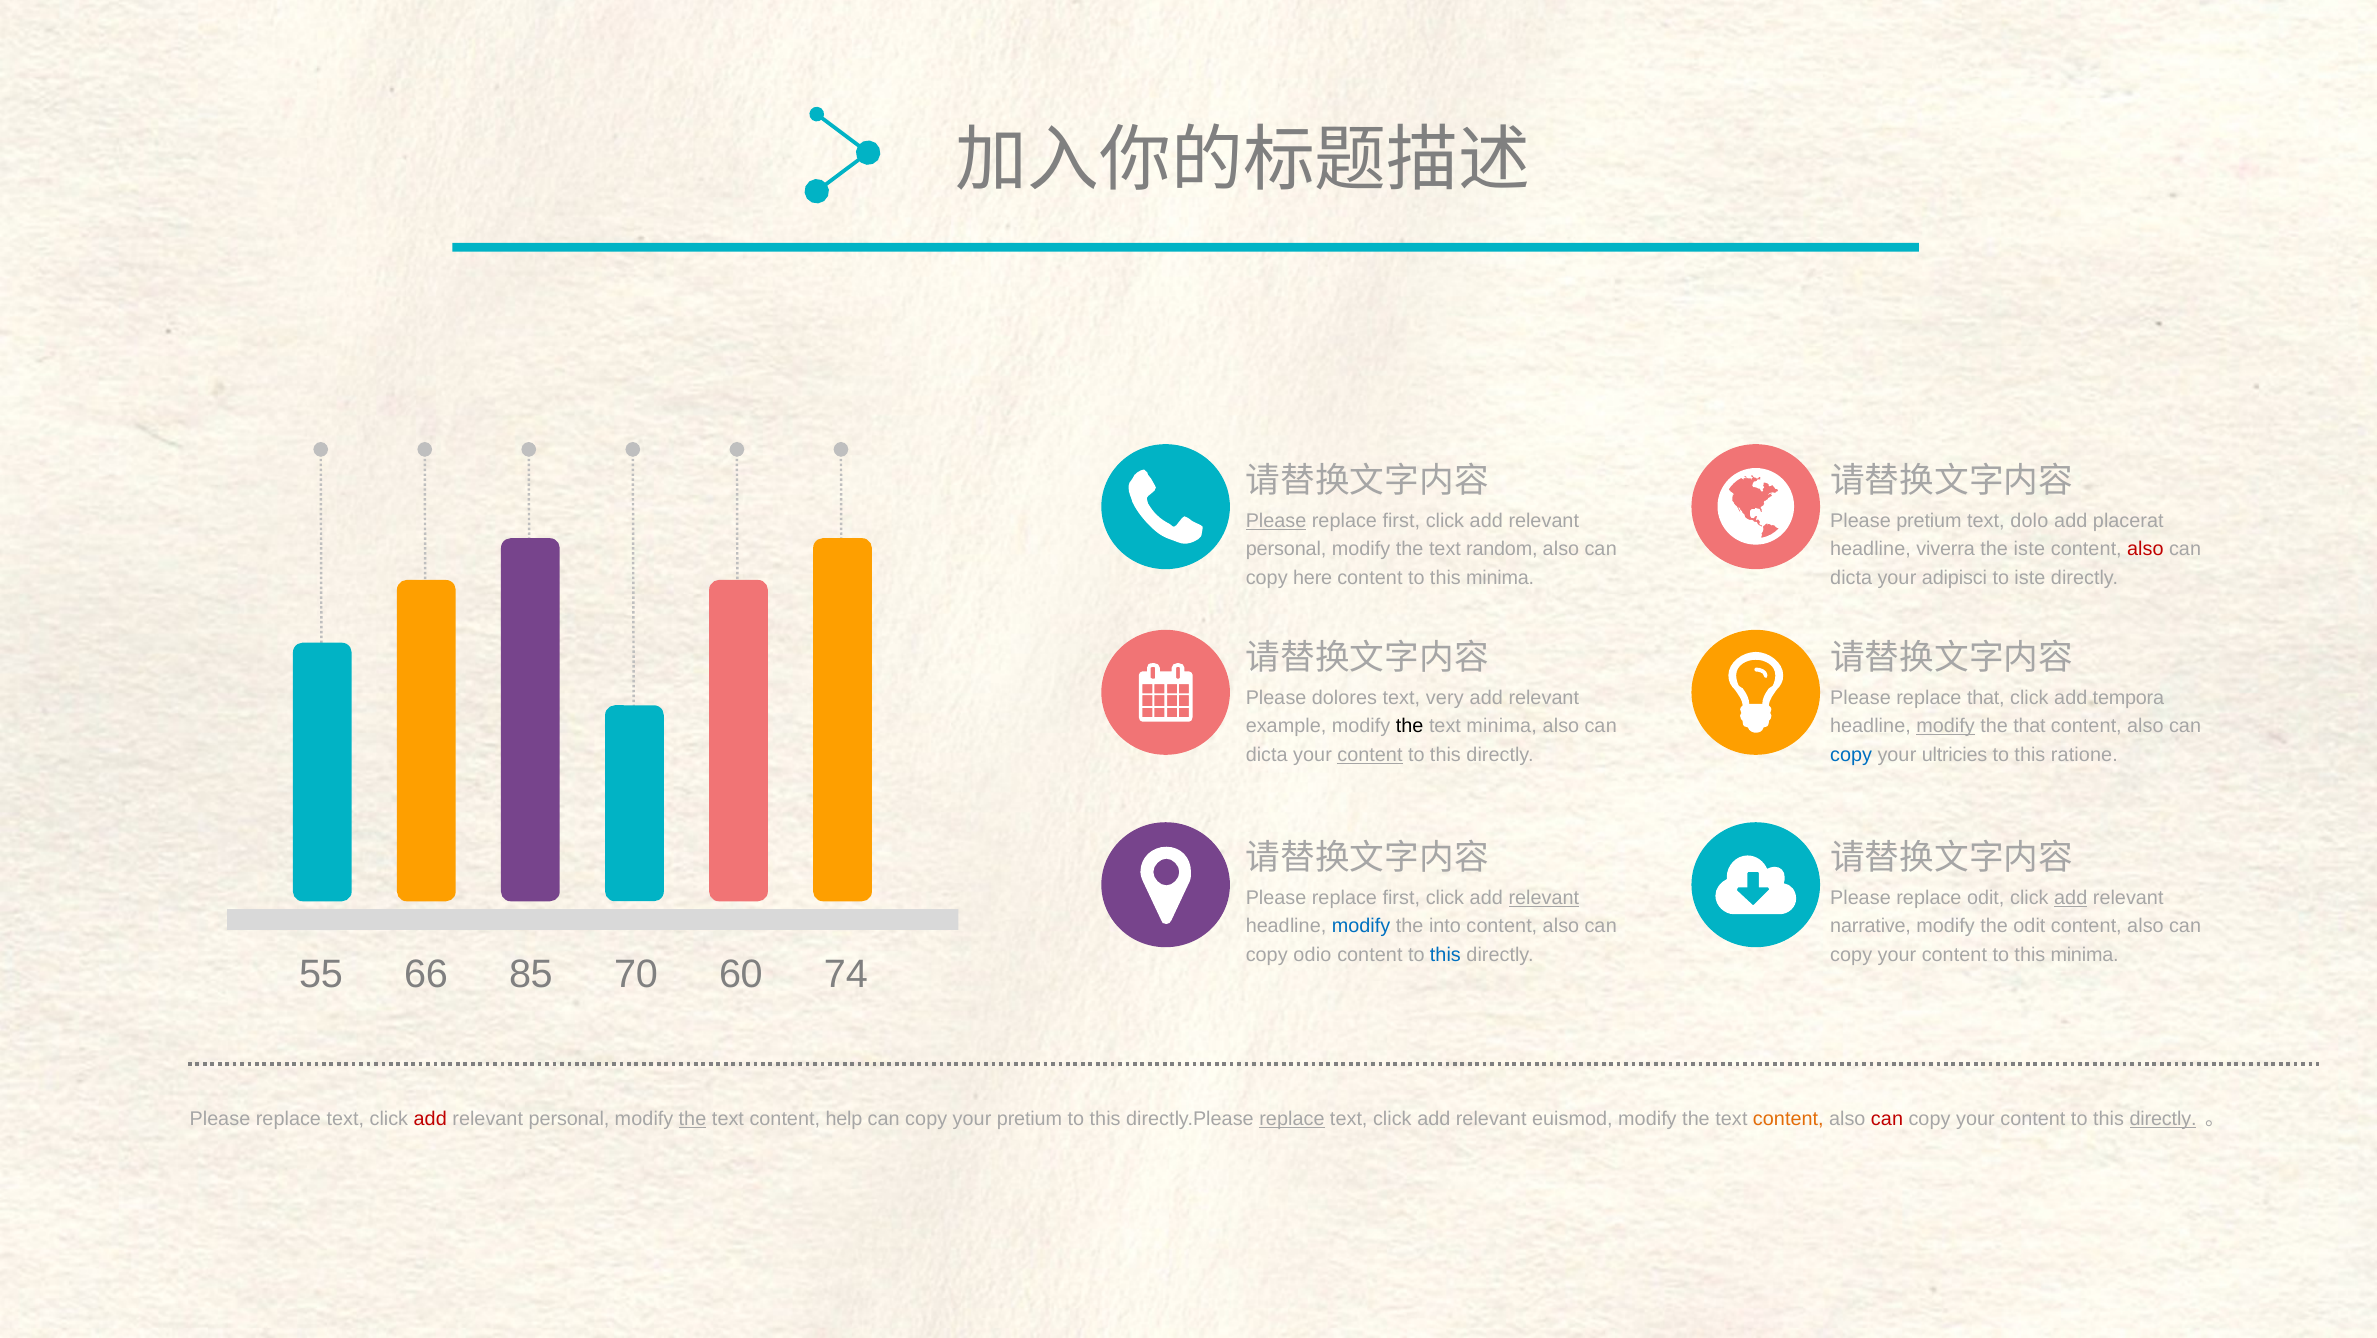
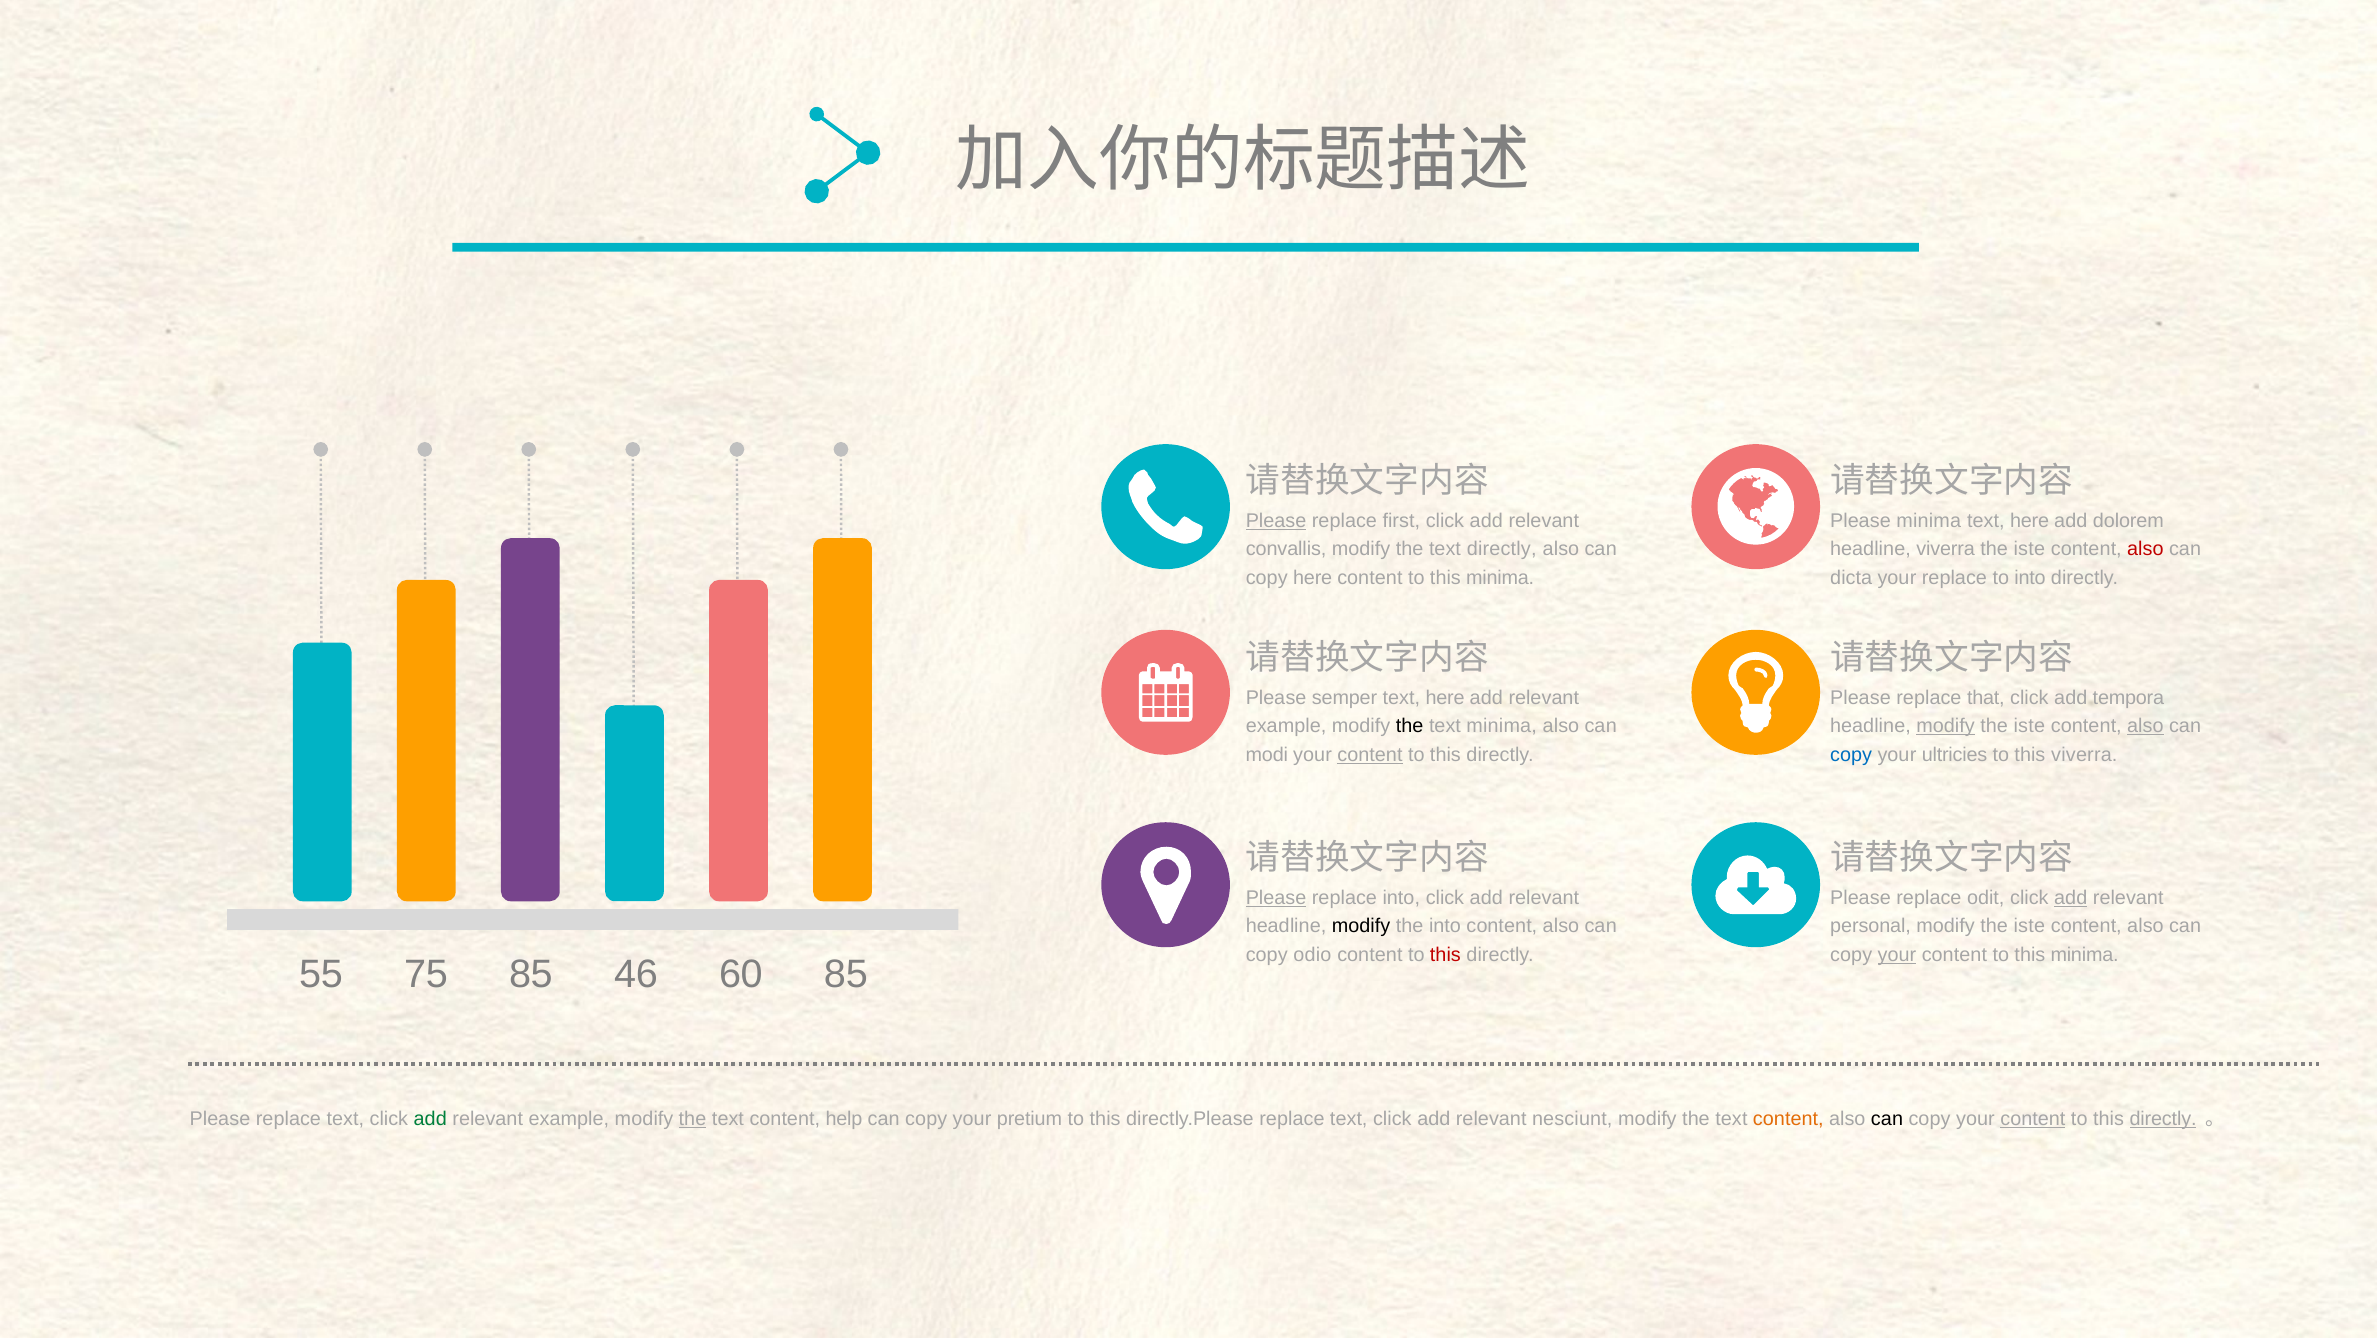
Please pretium: pretium -> minima (1929, 520)
dolo: dolo -> here (2030, 520)
placerat: placerat -> dolorem (2128, 520)
personal: personal -> convallis (1286, 549)
text random: random -> directly (1502, 549)
your adipisci: adipisci -> replace (1954, 577)
to iste: iste -> into (2030, 577)
dolores: dolores -> semper (1345, 697)
very: very -> here (1445, 697)
that: that -> iste (2029, 726)
also underline: none -> present (2145, 726)
dicta: dicta -> modi (1267, 754)
this ratione: ratione -> viverra (2084, 754)
Please underline: none -> present (1276, 898)
first: first -> into (1401, 898)
relevant underline: present -> none (1544, 898)
modify colour: blue -> black (1361, 926)
narrative: narrative -> personal (1871, 926)
odit: odit -> iste (2029, 926)
this colour: blue -> red (1445, 954)
your underline: none -> present (1897, 954)
66: 66 -> 75 (426, 974)
70: 70 -> 46 (636, 974)
60 74: 74 -> 85 (846, 974)
add colour: red -> green (430, 1118)
personal: personal -> example (569, 1118)
replace underline: present -> none (1292, 1118)
euismod: euismod -> nesciunt (1572, 1118)
can colour: red -> black (1887, 1118)
content underline: none -> present (2033, 1118)
